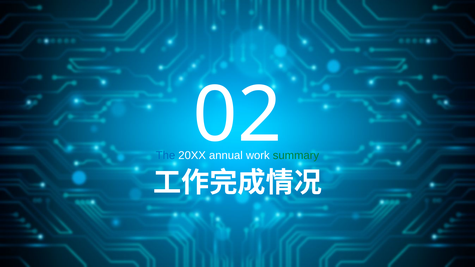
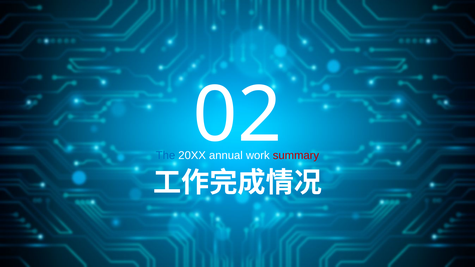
summary colour: green -> red (296, 155)
